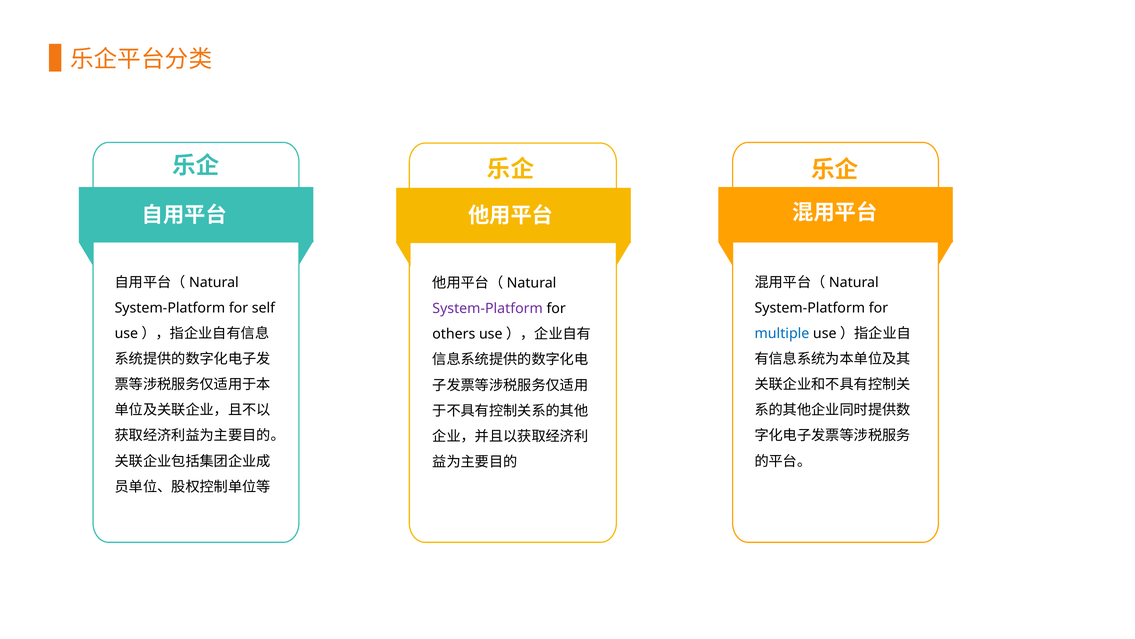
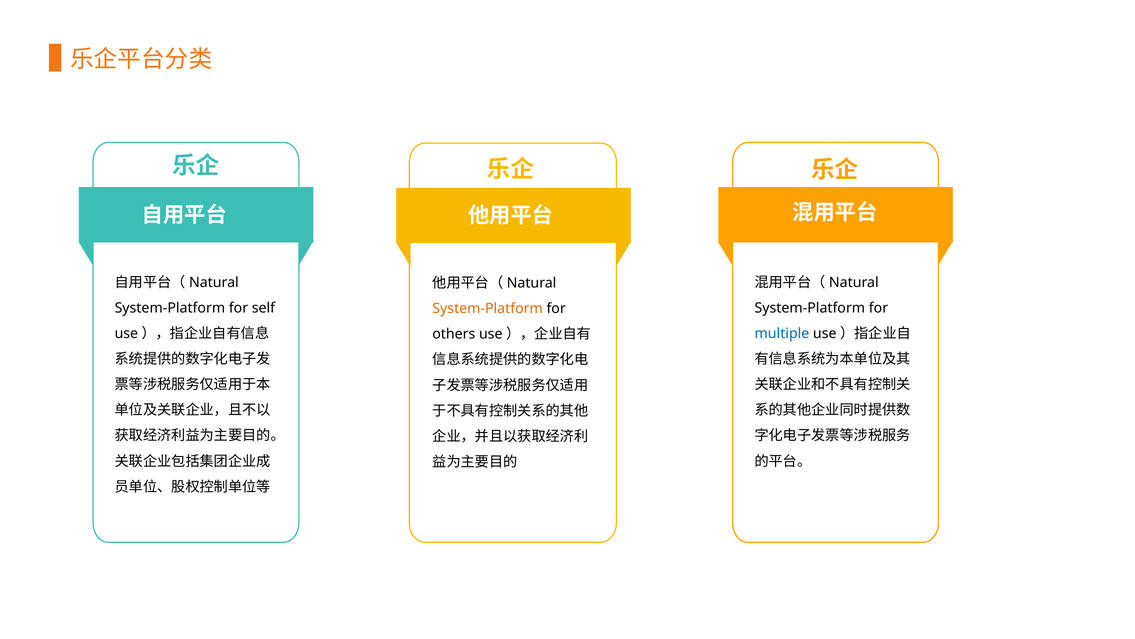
System-Platform colour: purple -> orange (488, 308)
